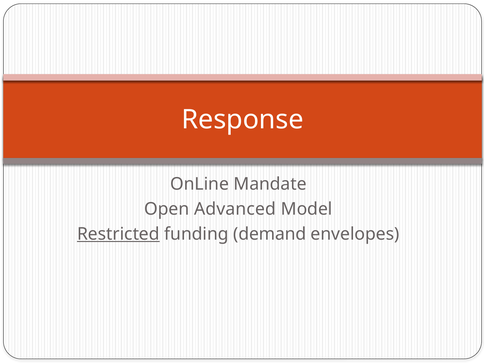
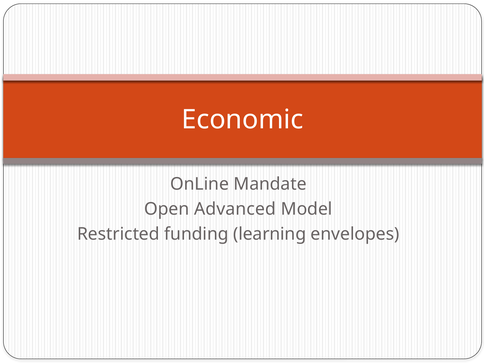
Response: Response -> Economic (243, 120)
Restricted underline: present -> none (118, 234)
demand: demand -> learning (270, 234)
